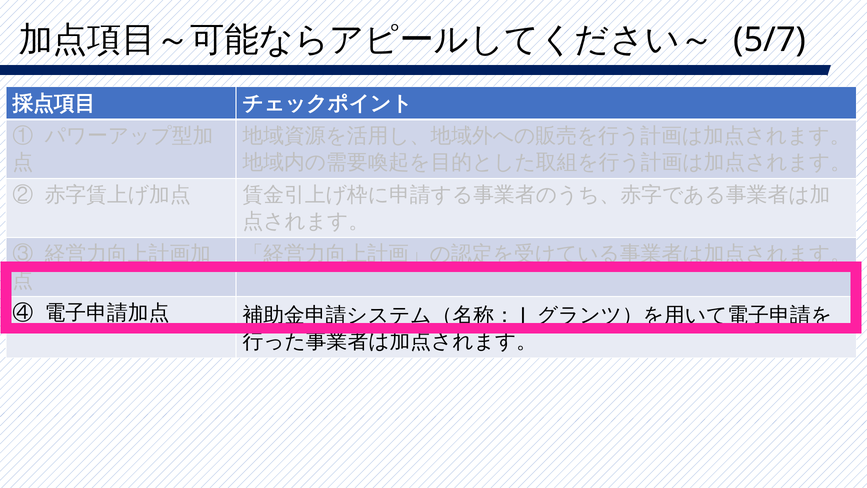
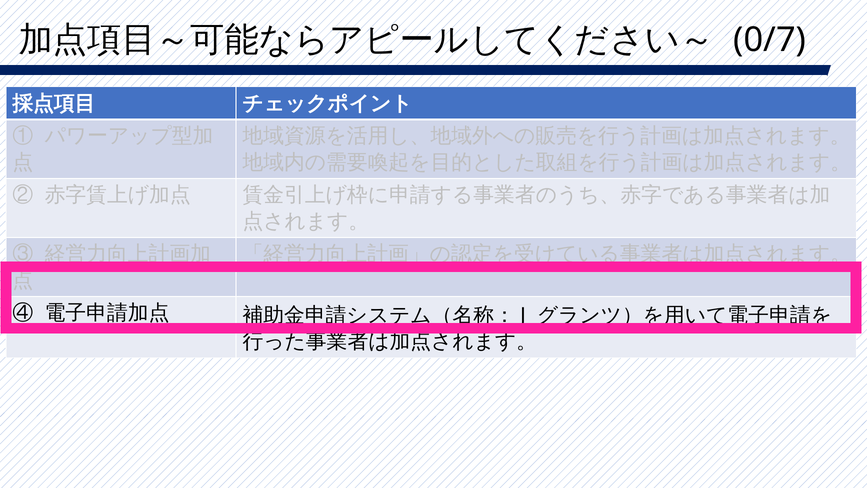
5/7: 5/7 -> 0/7 (770, 40)
